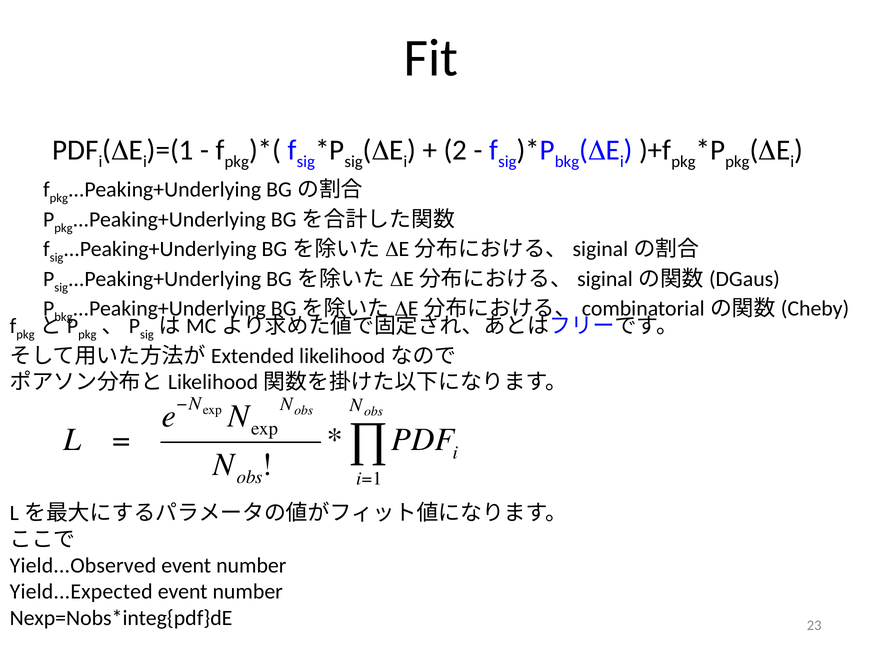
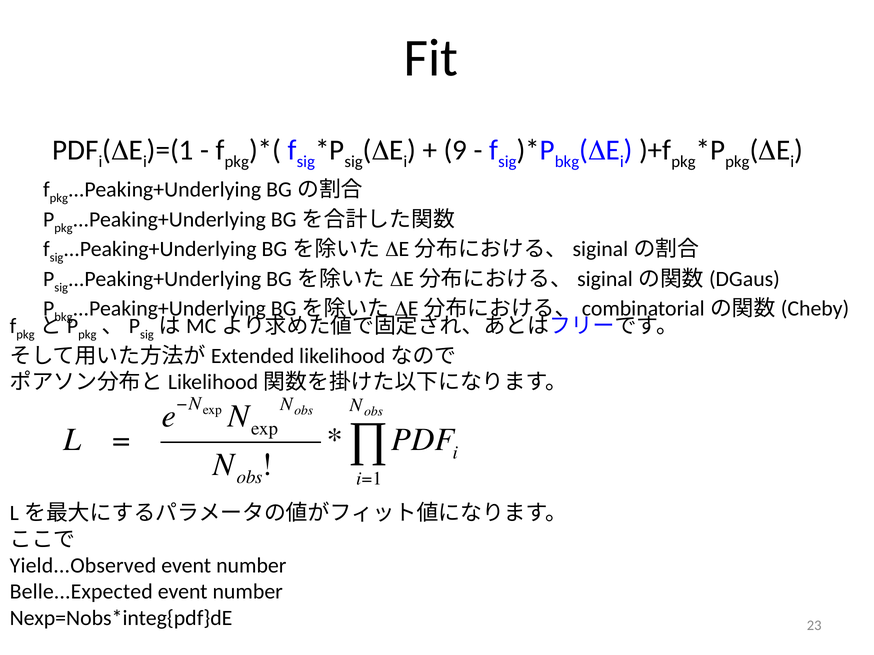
2: 2 -> 9 (455, 150)
Yield...Expected: Yield...Expected -> Belle...Expected (81, 592)
